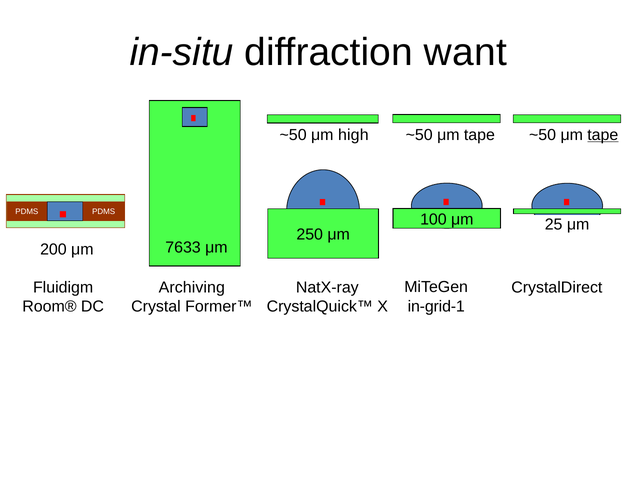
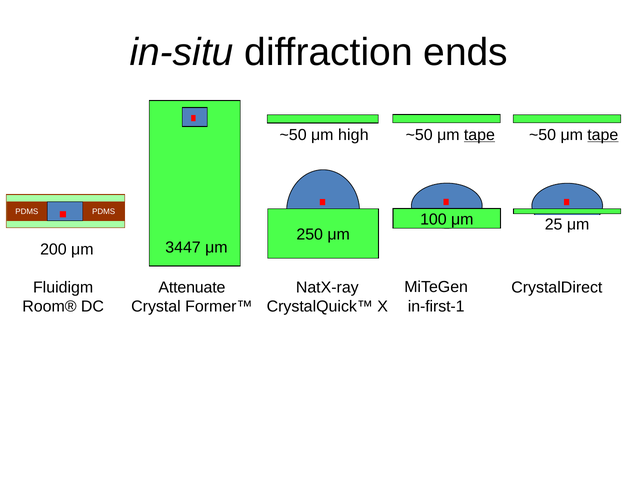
want: want -> ends (466, 53)
tape underline: none -> present (479, 135)
7633: 7633 -> 3447 (183, 248)
Archiving: Archiving -> Attenuate (192, 288)
in-grid-1: in-grid-1 -> in-first-1 (436, 307)
